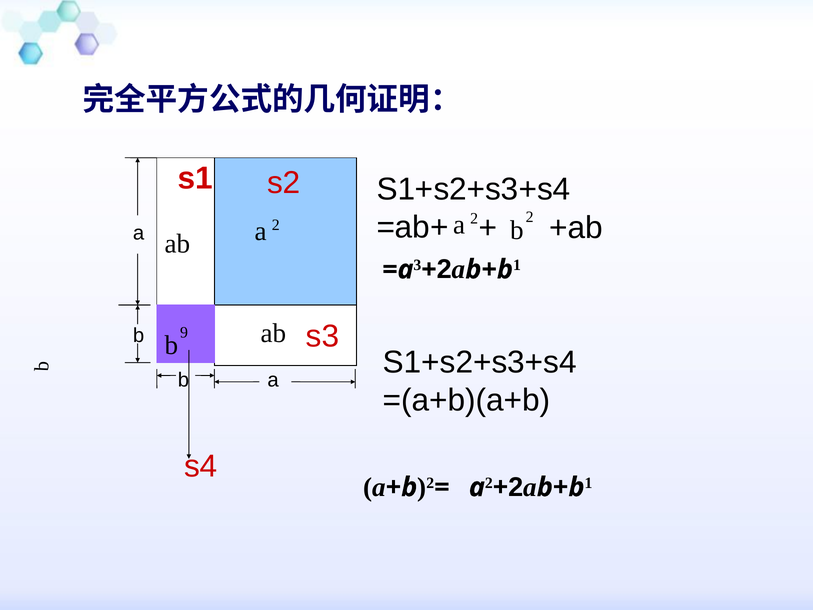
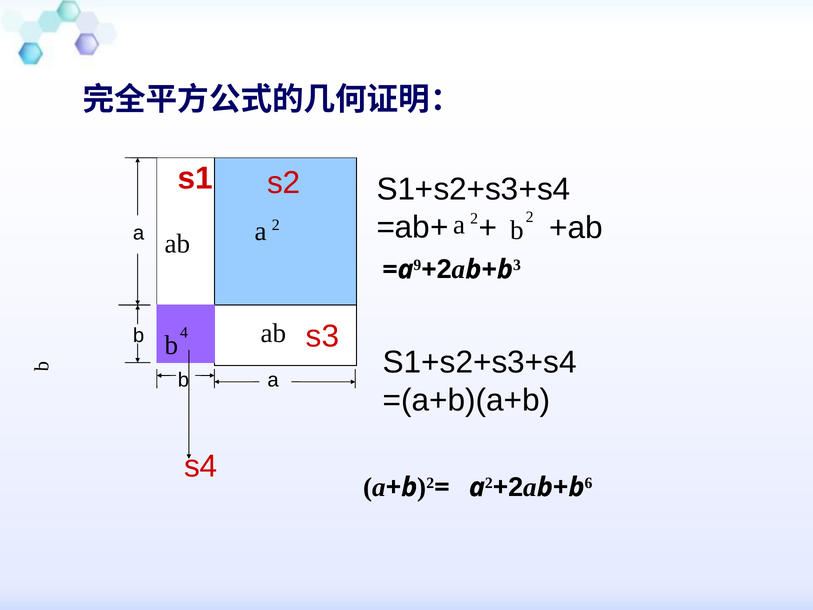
3: 3 -> 9 (417, 265)
1: 1 -> 3 (517, 265)
9: 9 -> 4 (184, 332)
1: 1 -> 6 (588, 483)
